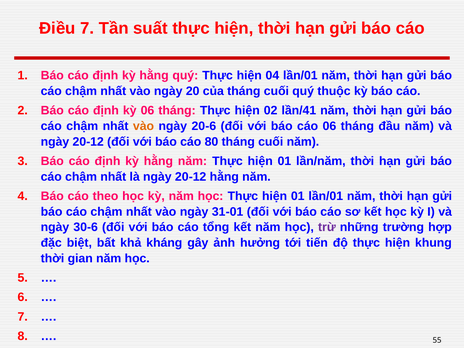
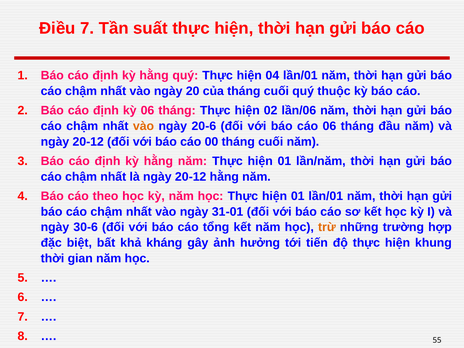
lần/41: lần/41 -> lần/06 (299, 111)
80: 80 -> 00 (211, 142)
trừ colour: purple -> orange (327, 227)
